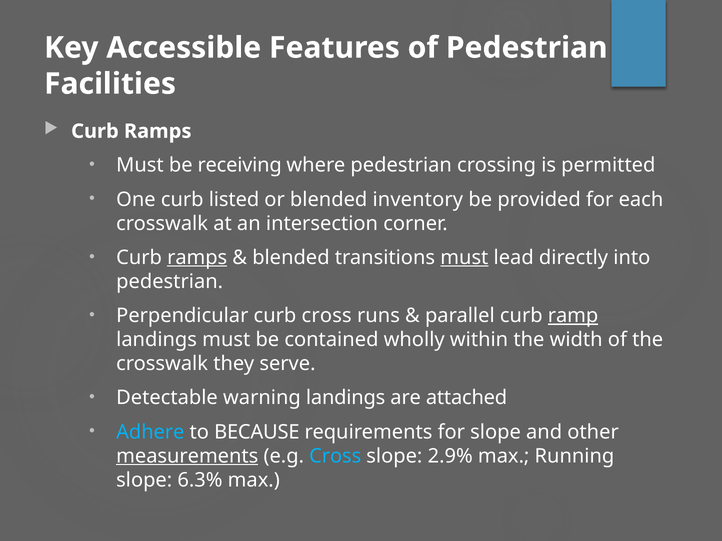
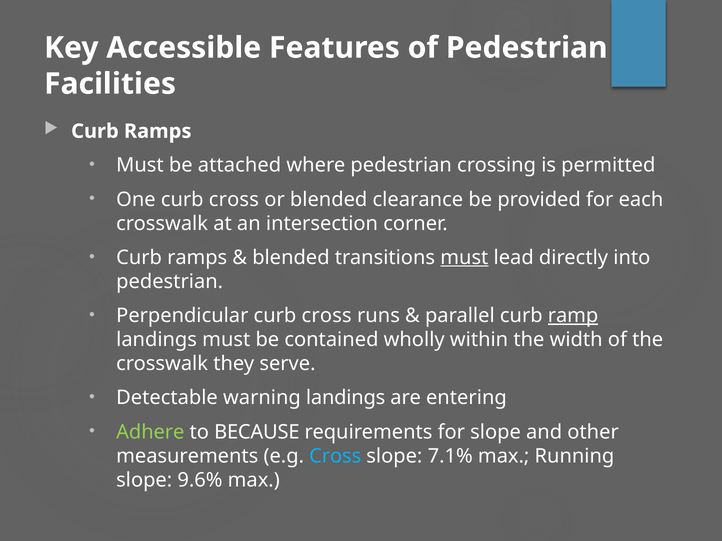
receiving: receiving -> attached (239, 165)
One curb listed: listed -> cross (234, 200)
inventory: inventory -> clearance (418, 200)
ramps underline: present -> none (197, 258)
attached: attached -> entering (466, 398)
Adhere colour: light blue -> light green (150, 432)
measurements underline: present -> none (187, 456)
2.9%: 2.9% -> 7.1% (450, 456)
6.3%: 6.3% -> 9.6% (200, 480)
